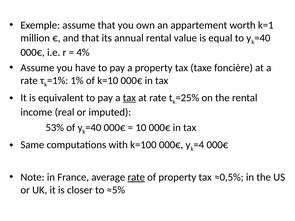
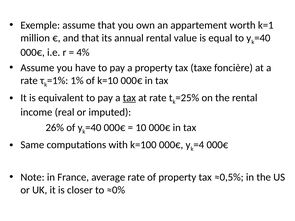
53%: 53% -> 26% (55, 128)
rate underline: present -> none (136, 177)
≈5%: ≈5% -> ≈0% (116, 190)
